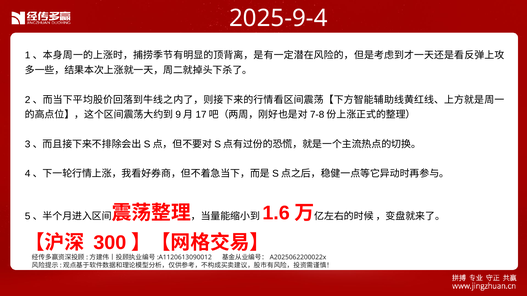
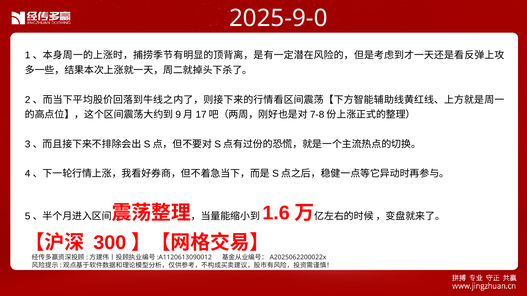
2025-9-4: 2025-9-4 -> 2025-9-0 (278, 18)
